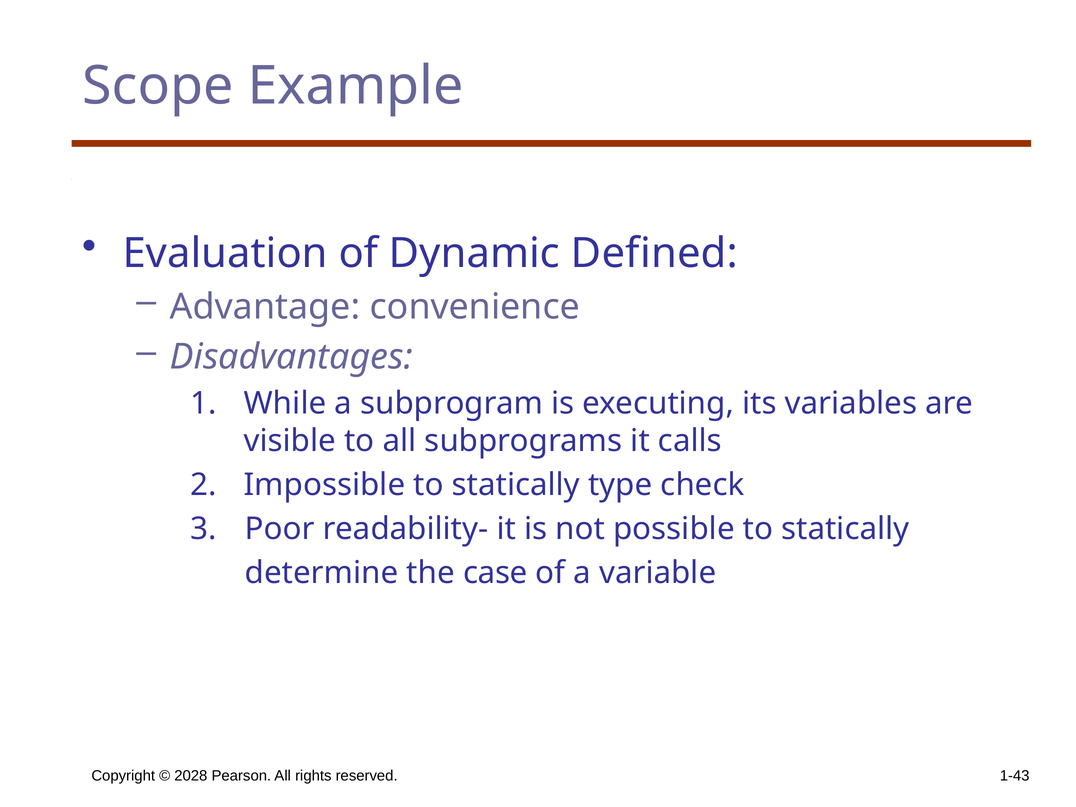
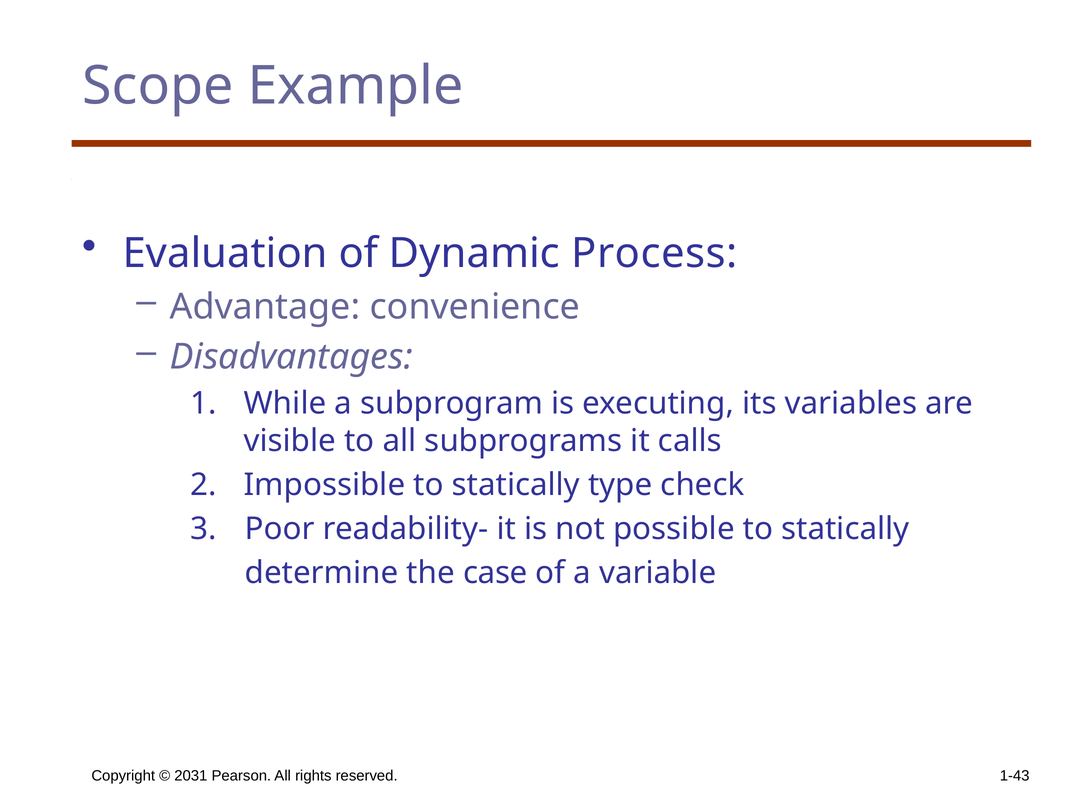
Defined: Defined -> Process (654, 253)
2028: 2028 -> 2031 (191, 776)
